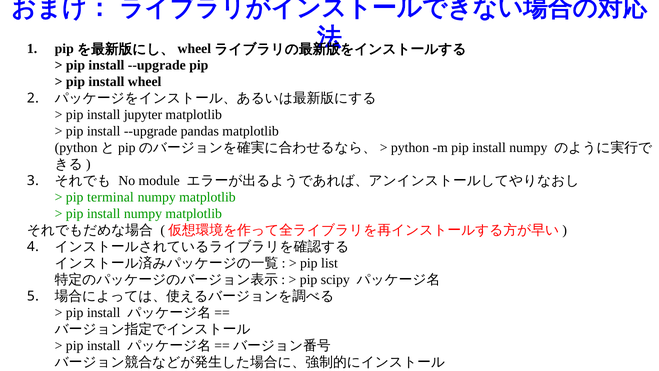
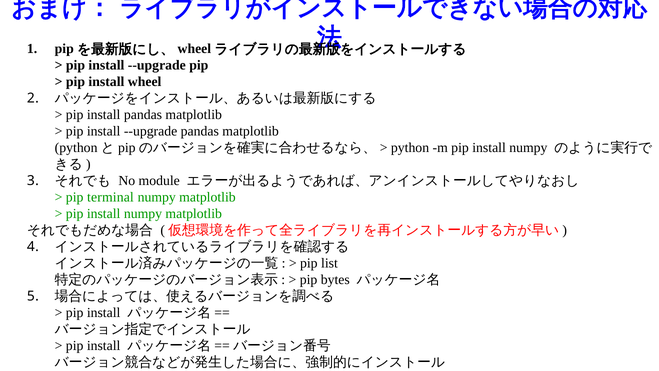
install jupyter: jupyter -> pandas (143, 115)
scipy: scipy -> bytes (335, 280)
